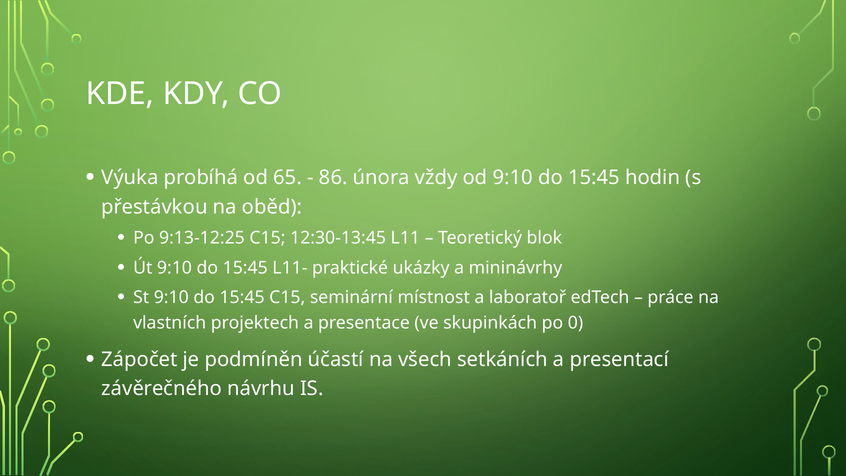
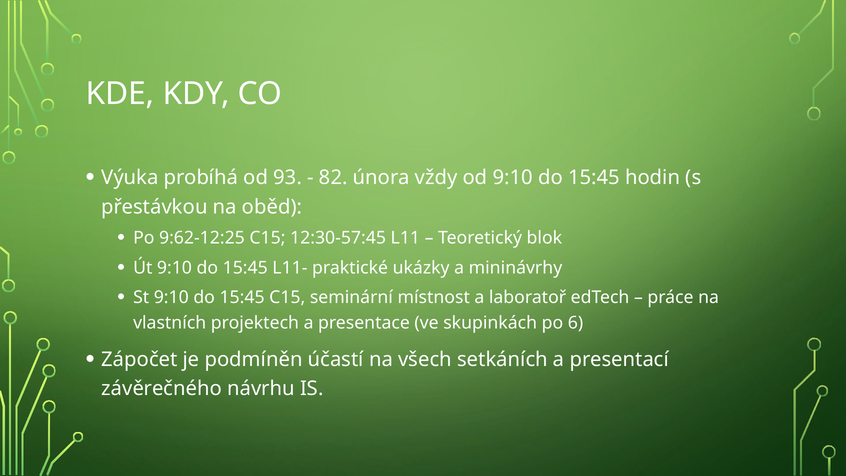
65: 65 -> 93 (288, 178)
86: 86 -> 82 (333, 178)
9:13-12:25: 9:13-12:25 -> 9:62-12:25 (202, 238)
12:30-13:45: 12:30-13:45 -> 12:30-57:45 (338, 238)
0: 0 -> 6 (576, 323)
